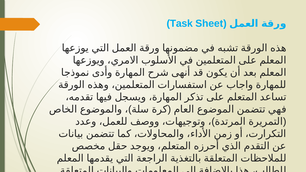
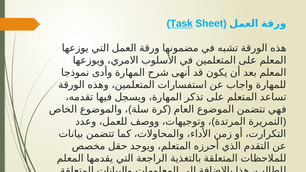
Task underline: none -> present (181, 24)
